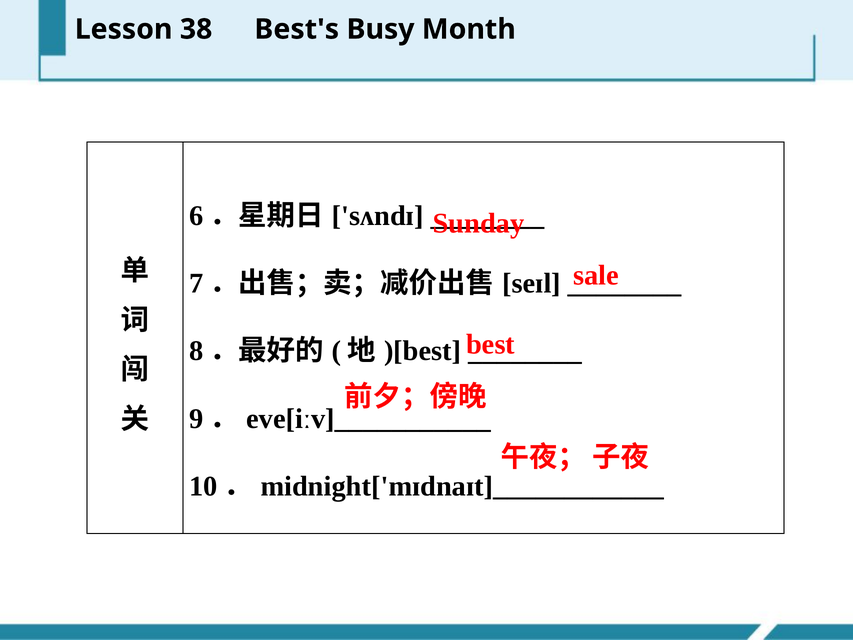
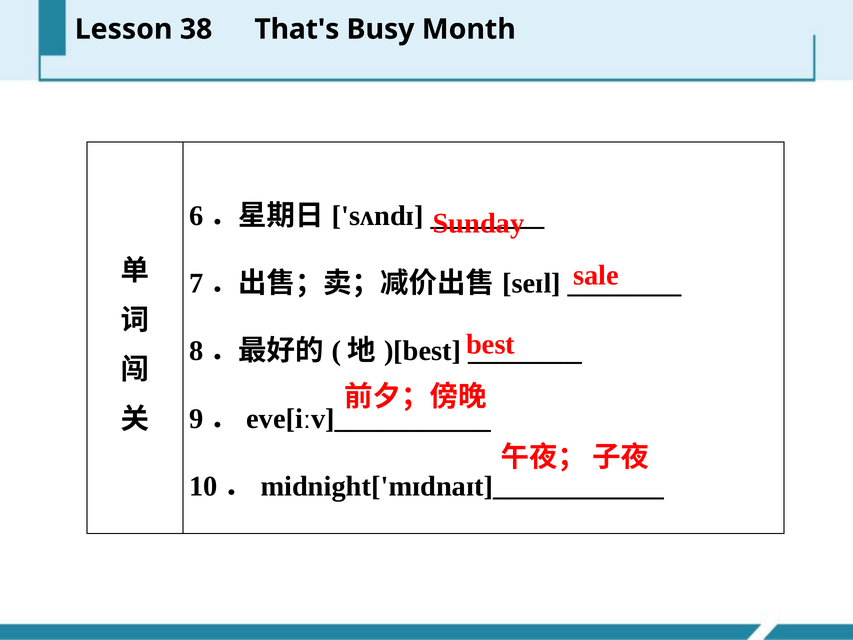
Best's: Best's -> That's (297, 29)
